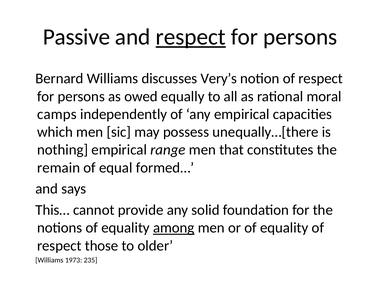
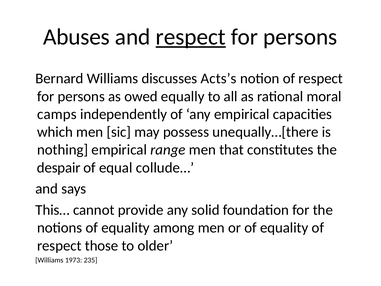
Passive: Passive -> Abuses (76, 37)
Very’s: Very’s -> Acts’s (219, 79)
remain: remain -> despair (59, 167)
formed…: formed… -> collude… (165, 167)
among underline: present -> none (174, 228)
